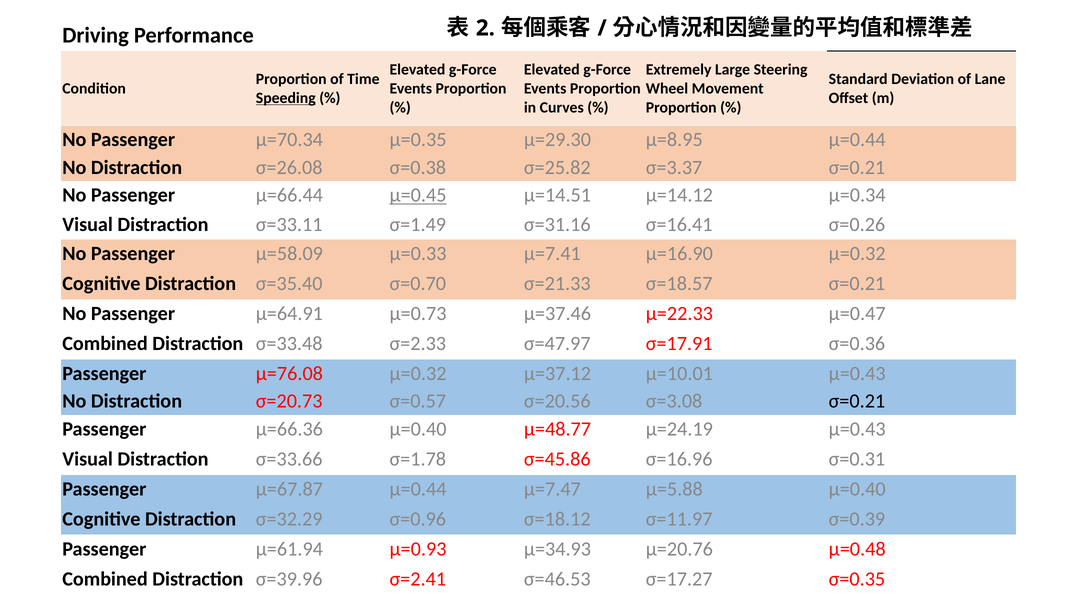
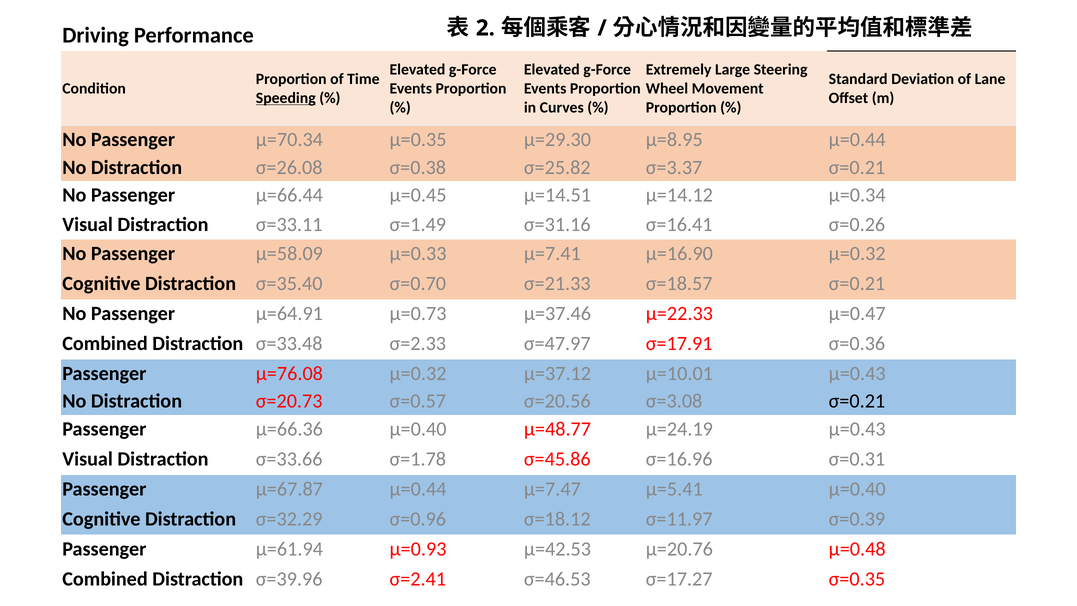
μ=0.45 underline: present -> none (418, 195)
μ=5.88: μ=5.88 -> μ=5.41 (674, 489)
μ=34.93: μ=34.93 -> μ=42.53 (558, 549)
